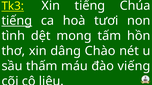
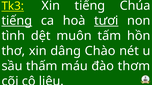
tươi underline: none -> present (106, 21)
mong: mong -> muôn (74, 36)
viếng: viếng -> thơm (134, 66)
